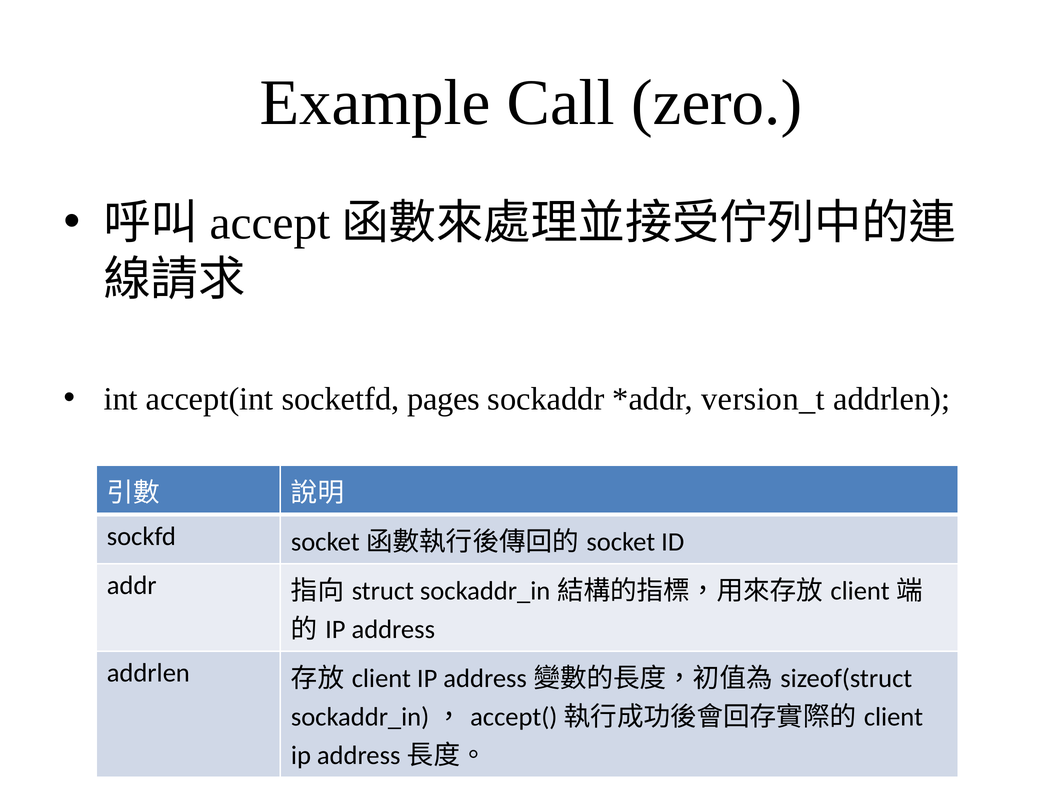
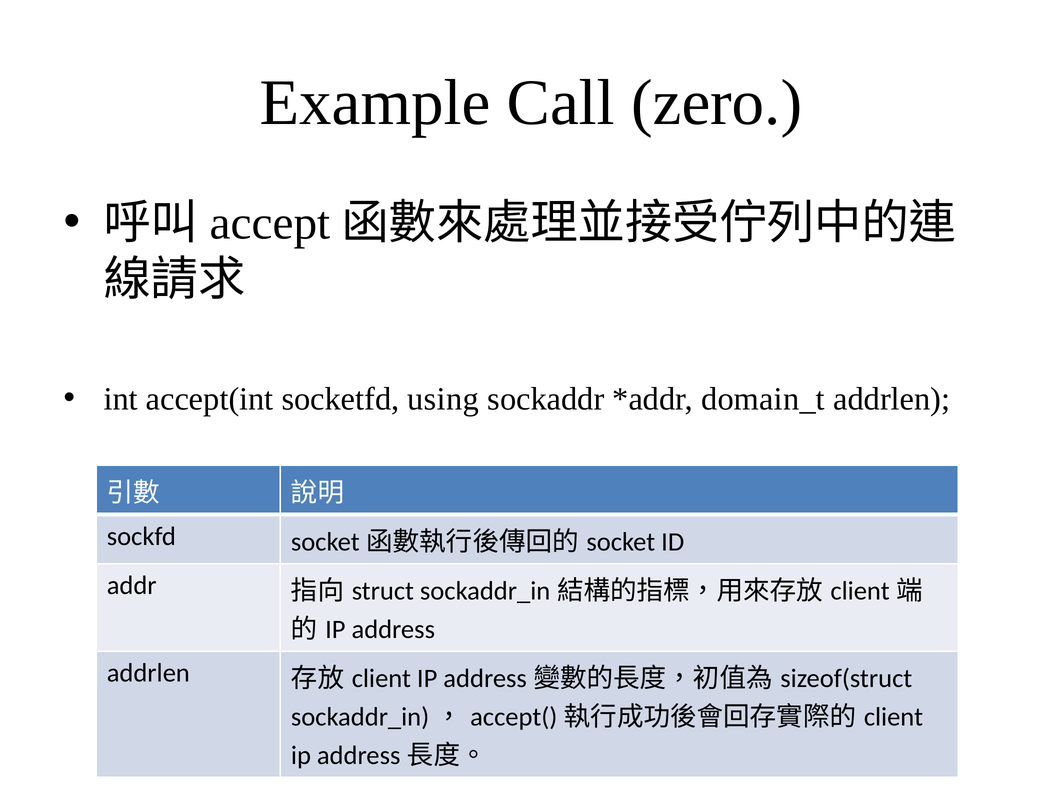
pages: pages -> using (443, 399)
version_t: version_t -> domain_t (763, 399)
